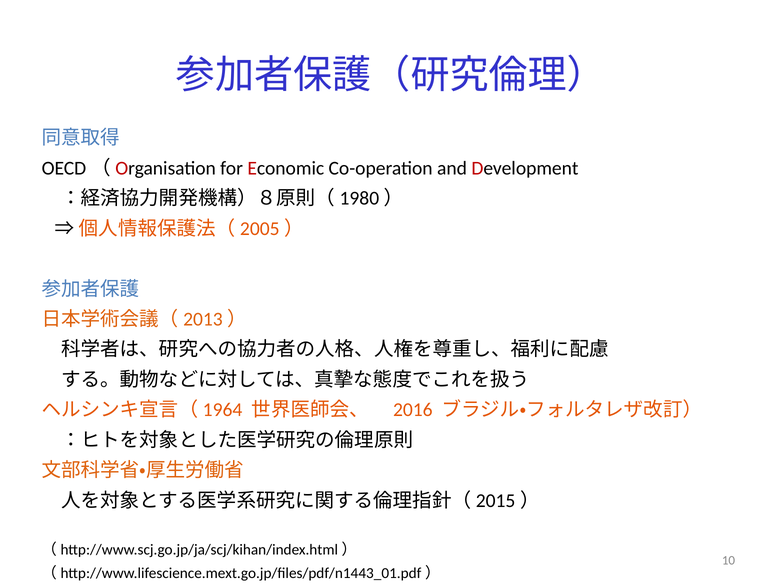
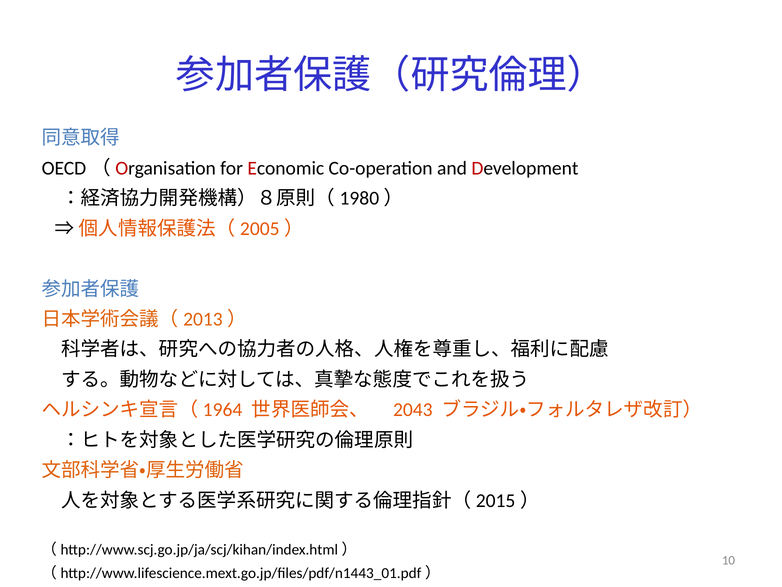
2016: 2016 -> 2043 (413, 410)
